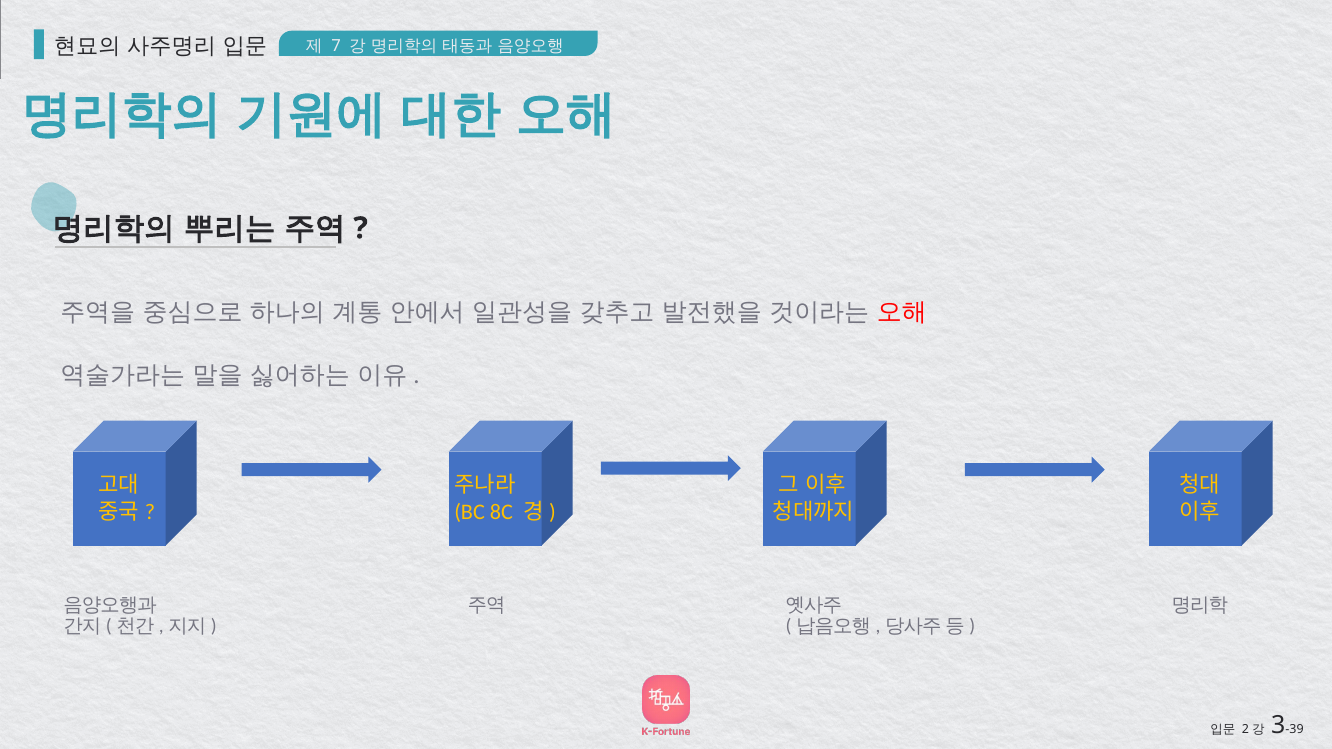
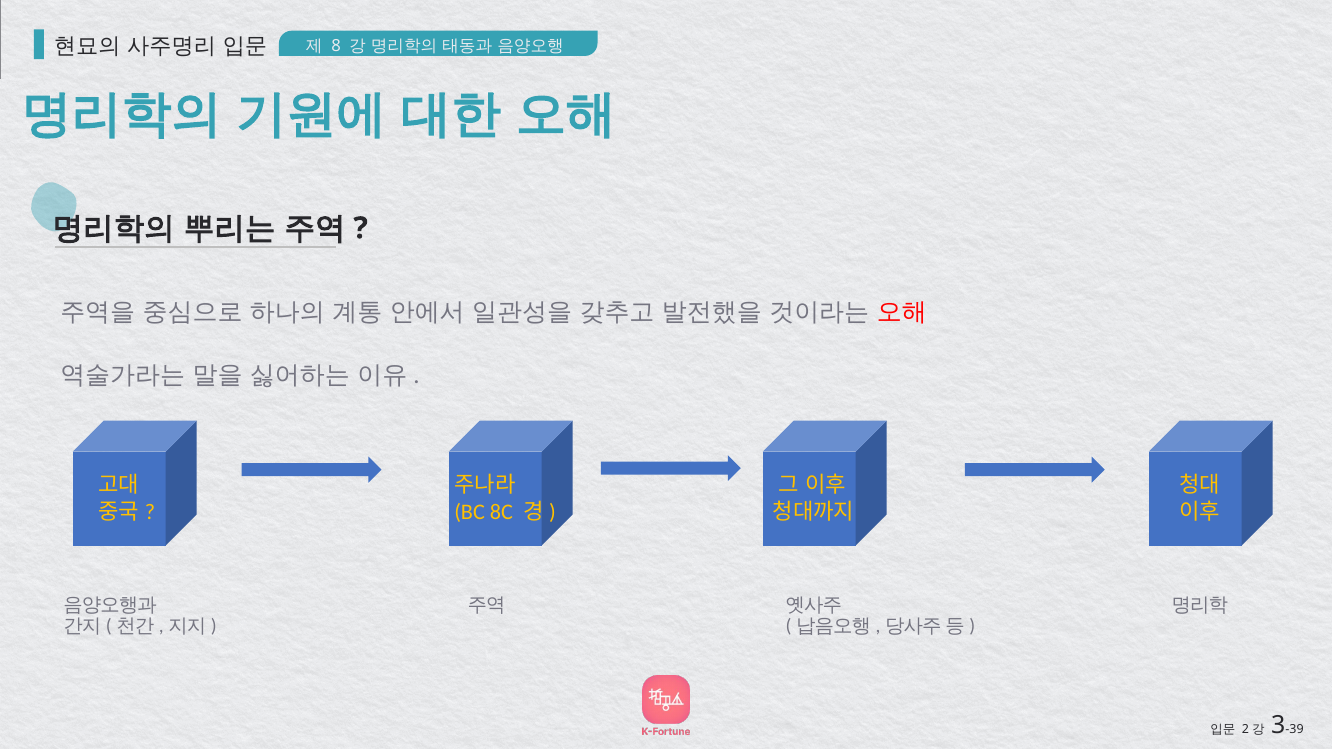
7: 7 -> 8 (336, 46)
